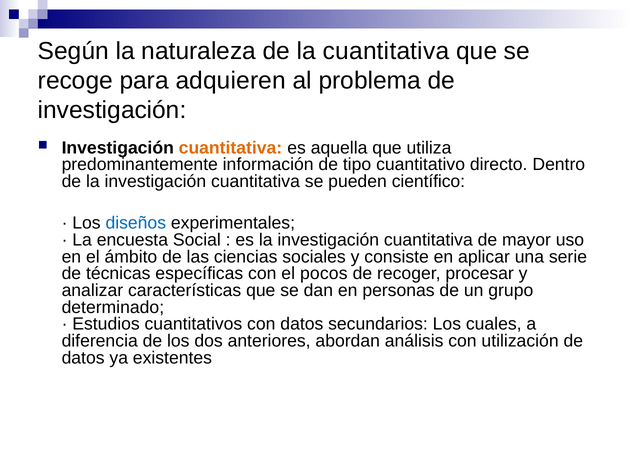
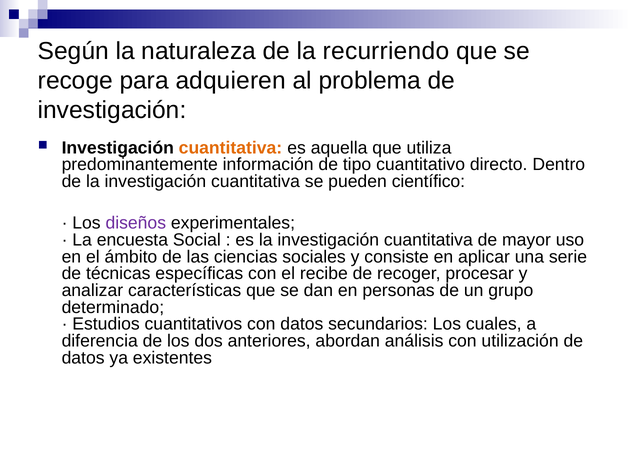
la cuantitativa: cuantitativa -> recurriendo (386, 51)
diseños colour: blue -> purple (136, 223)
pocos: pocos -> recibe (324, 274)
